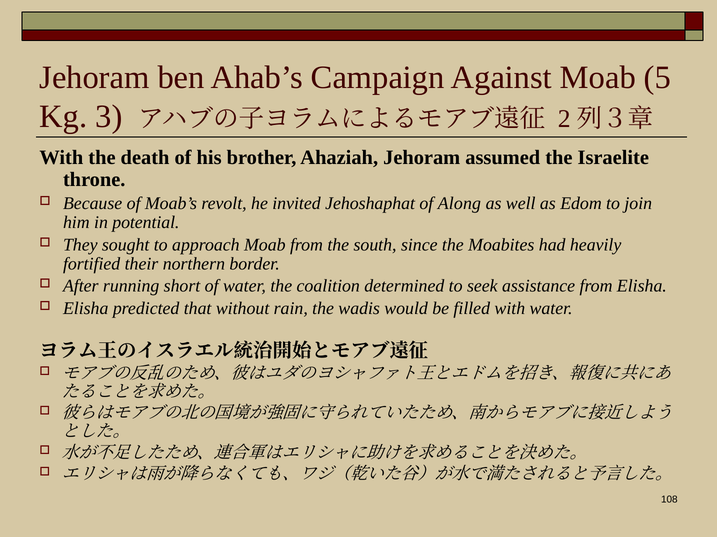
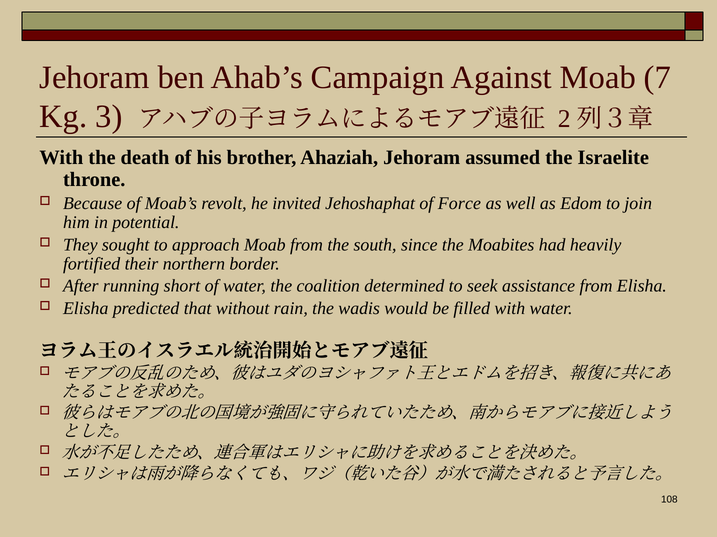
5: 5 -> 7 (658, 78)
Along: Along -> Force (459, 204)
